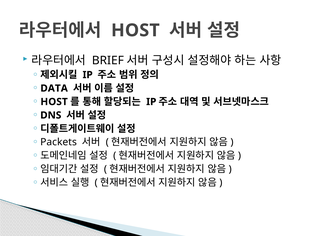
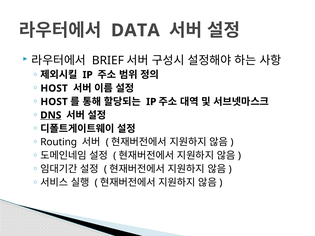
HOST: HOST -> DATA (135, 30)
DATA: DATA -> HOST (54, 88)
DNS underline: none -> present (51, 115)
Packets: Packets -> Routing (59, 142)
